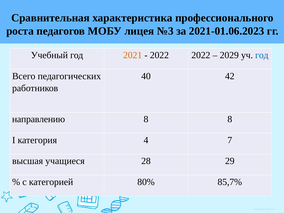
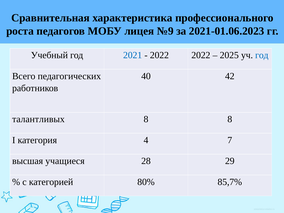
№3: №3 -> №9 (165, 31)
2021 colour: orange -> blue (133, 55)
2029: 2029 -> 2025 (229, 55)
направлению: направлению -> талантливых (38, 119)
